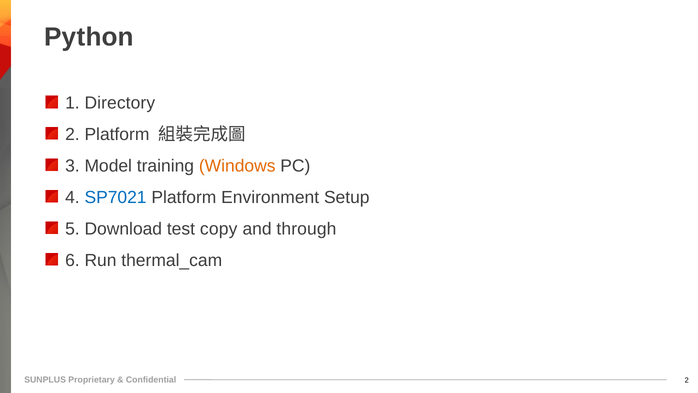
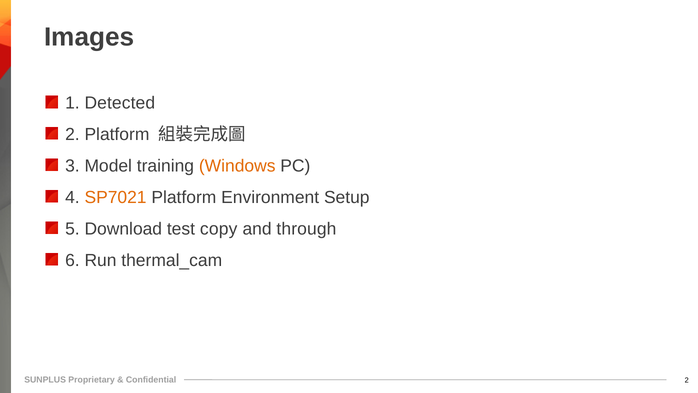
Python: Python -> Images (89, 37)
Directory: Directory -> Detected (120, 103)
SP7021 colour: blue -> orange (116, 197)
